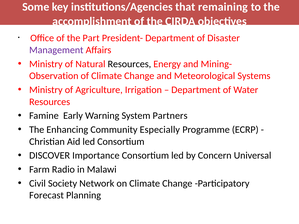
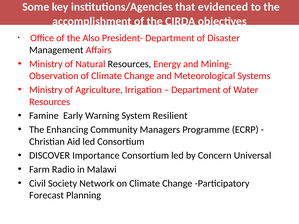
remaining: remaining -> evidenced (223, 7)
Part: Part -> Also (91, 38)
Management colour: purple -> black (56, 50)
Partners: Partners -> Resilient (170, 116)
Especially: Especially -> Managers (160, 130)
